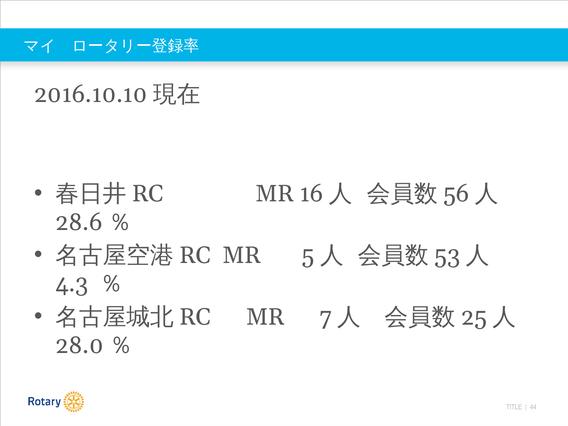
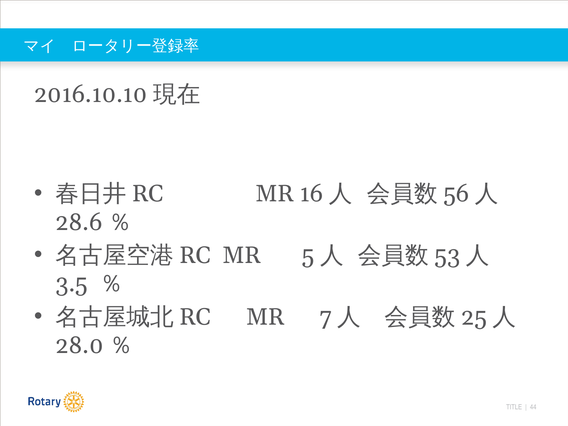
4.3: 4.3 -> 3.5 (72, 284)
